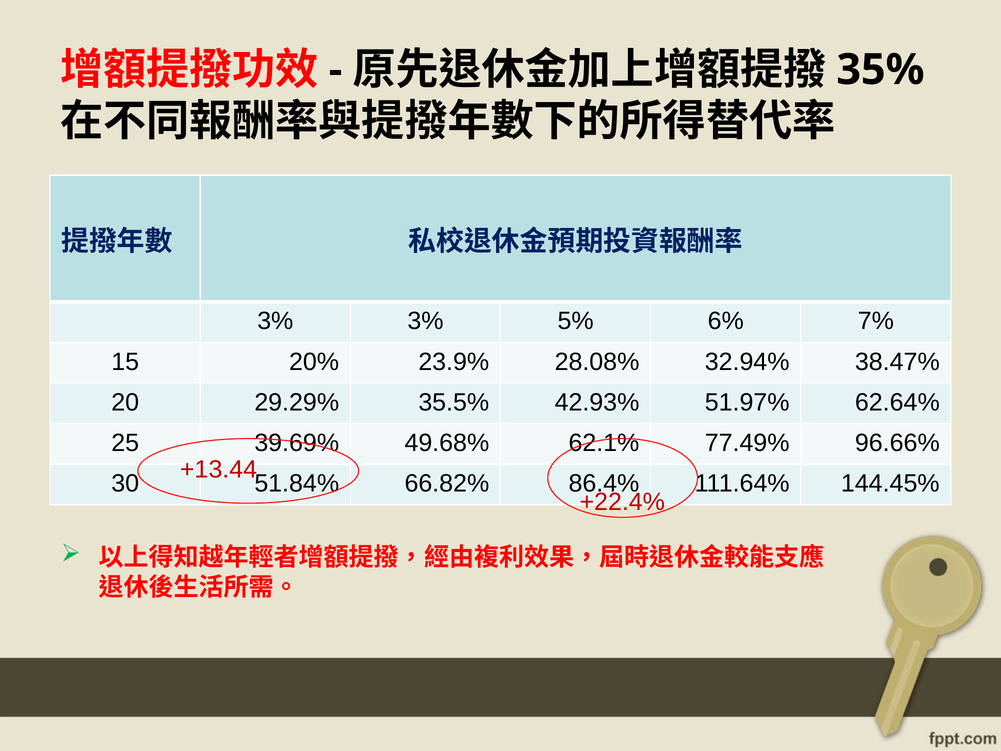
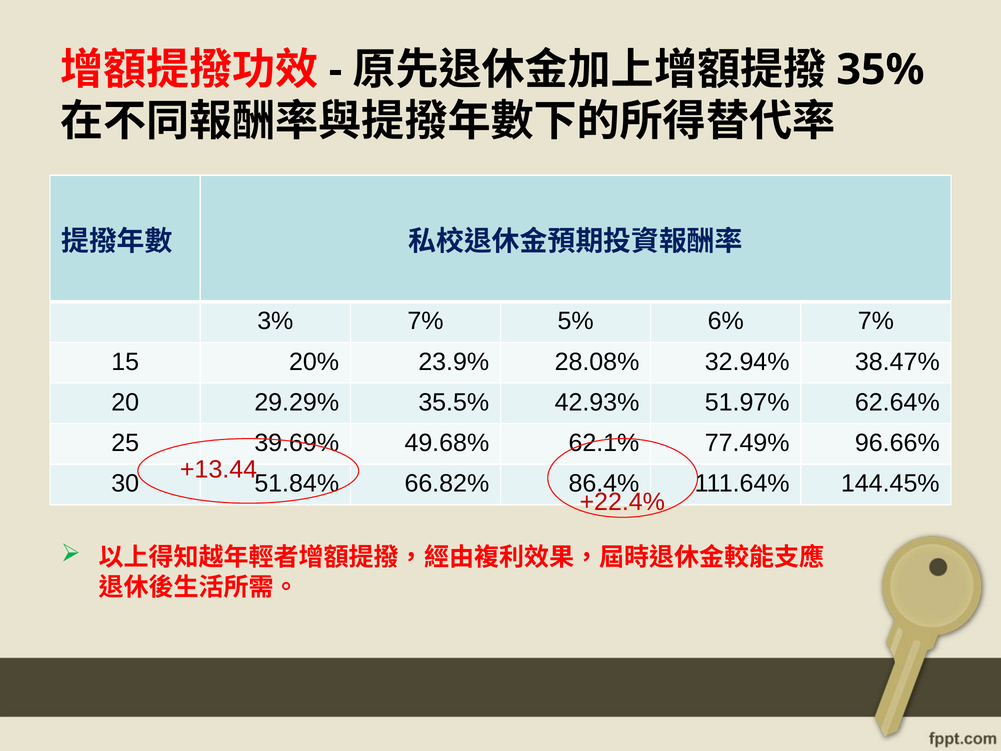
3% 3%: 3% -> 7% (425, 321)
